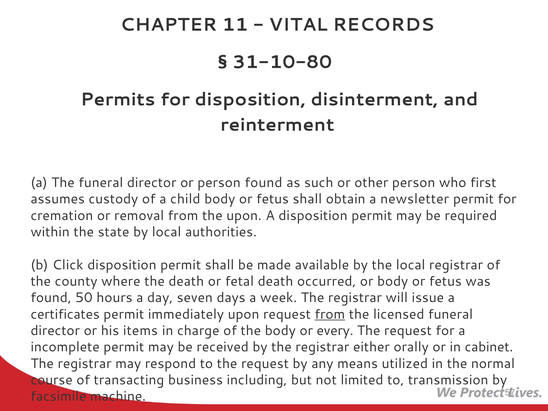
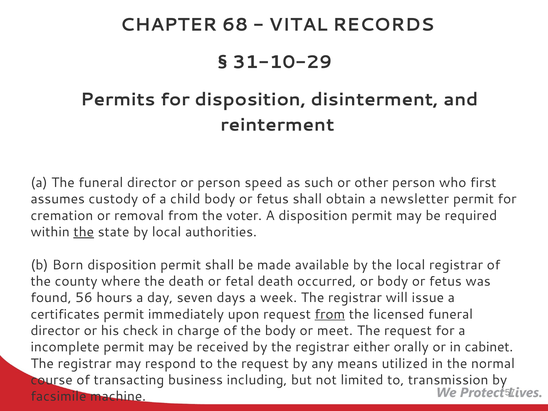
11: 11 -> 68 (235, 25)
31-10-80: 31-10-80 -> 31-10-29 (282, 62)
person found: found -> speed (263, 183)
the upon: upon -> voter (244, 216)
the underline: none -> present (84, 232)
Click: Click -> Born (68, 265)
50: 50 -> 56 (84, 298)
items: items -> check (141, 331)
every: every -> meet (335, 331)
